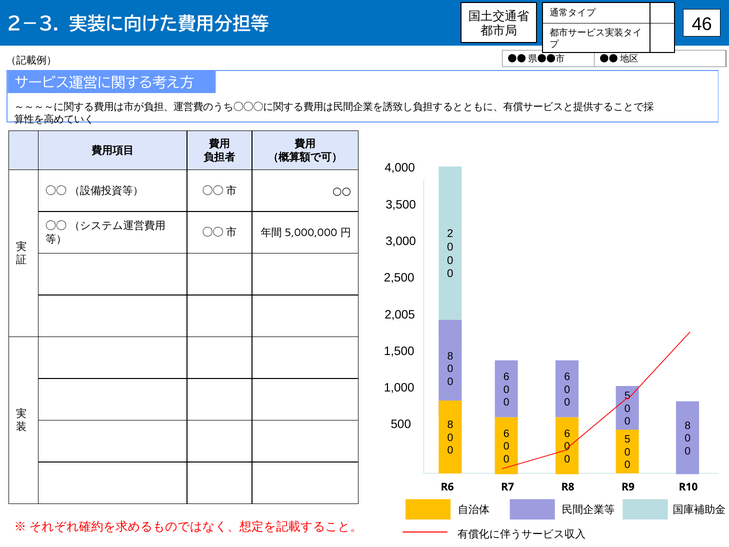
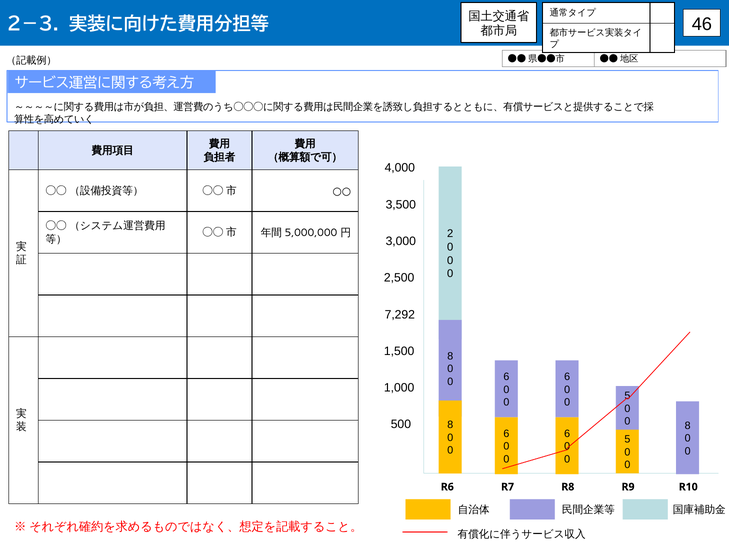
2,005: 2,005 -> 7,292 (400, 314)
